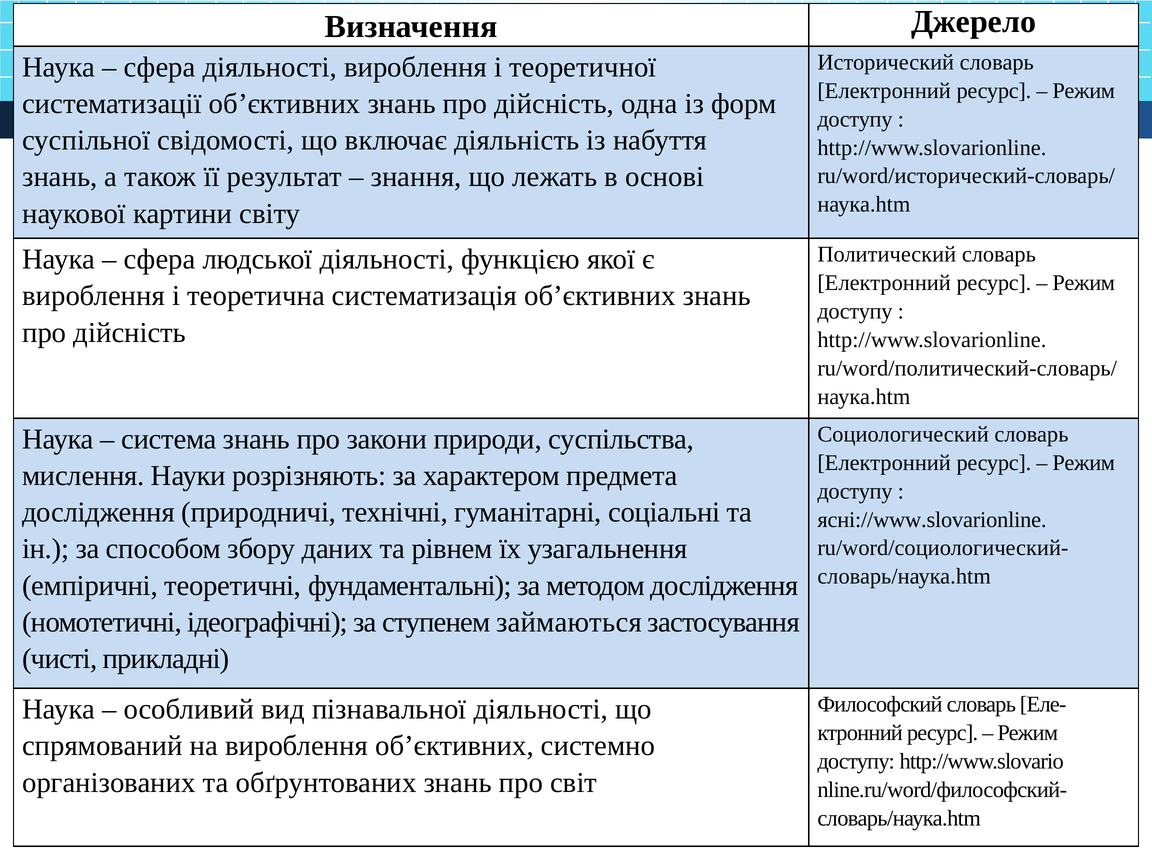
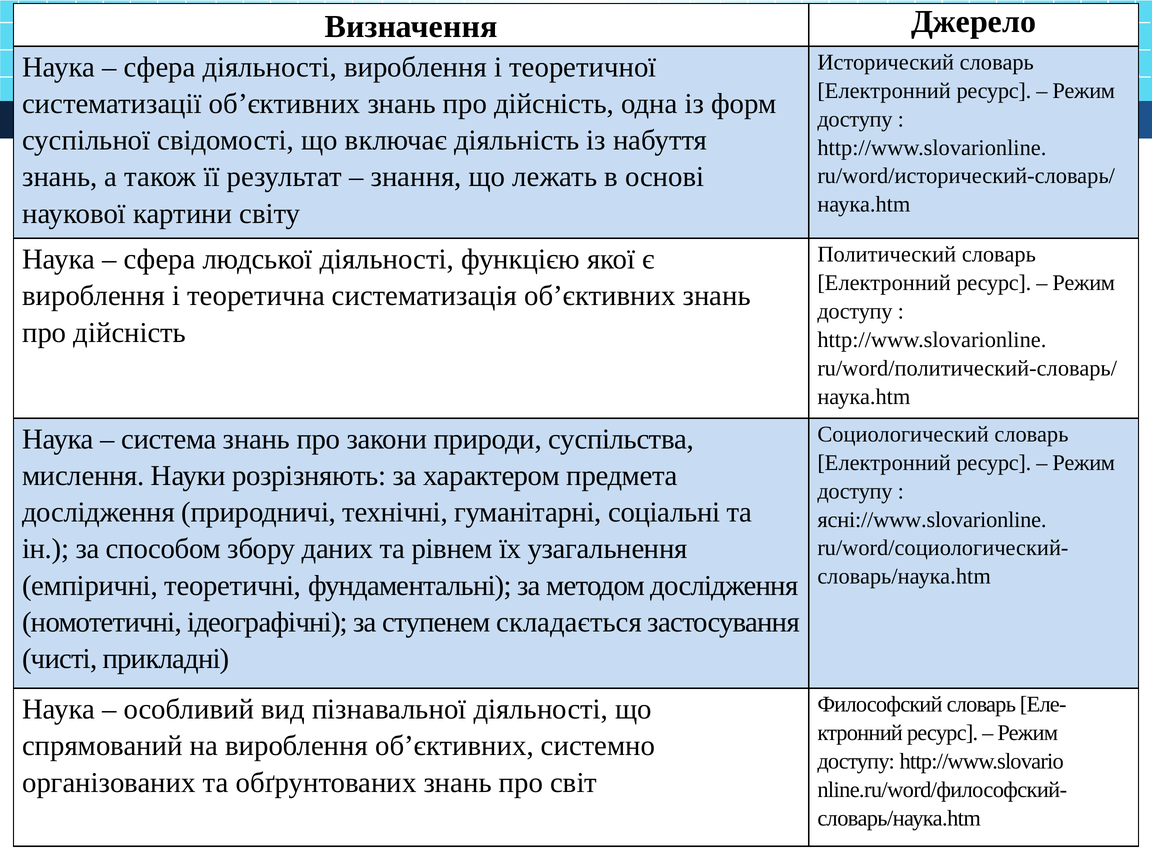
займаються: займаються -> складається (569, 622)
